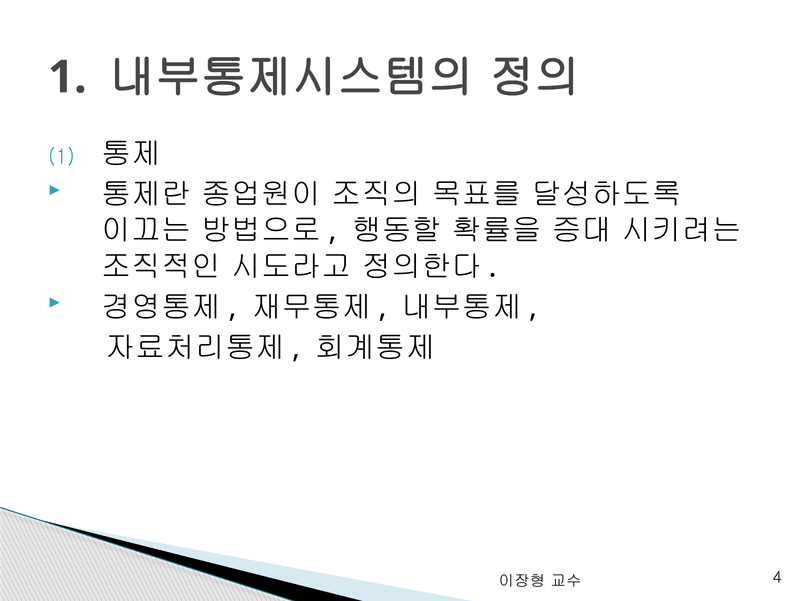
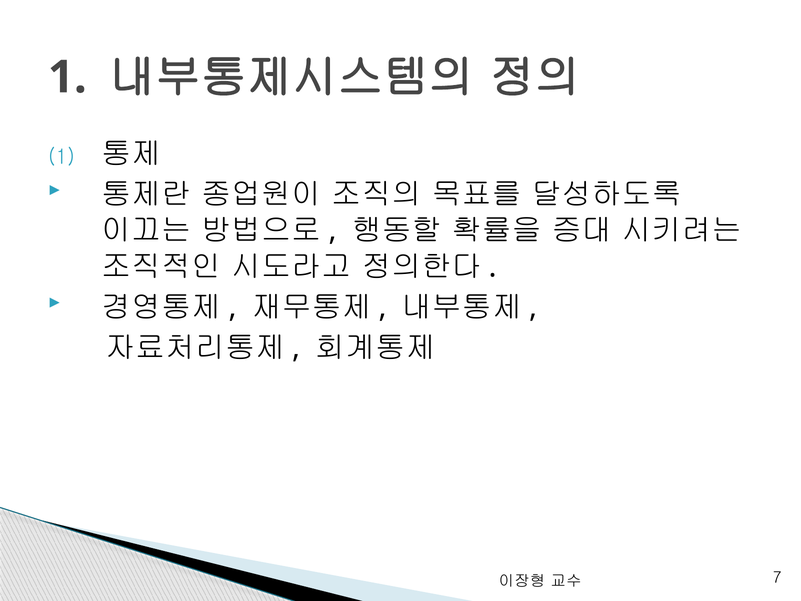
4: 4 -> 7 (777, 578)
